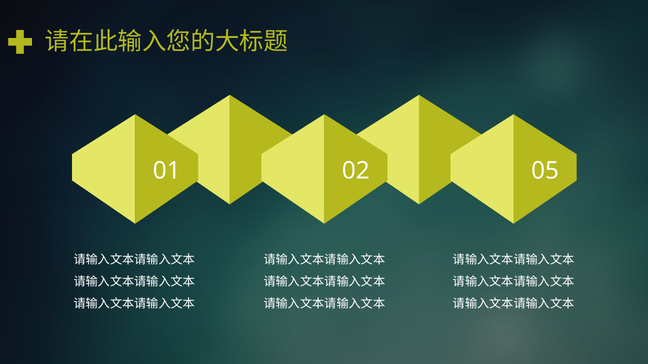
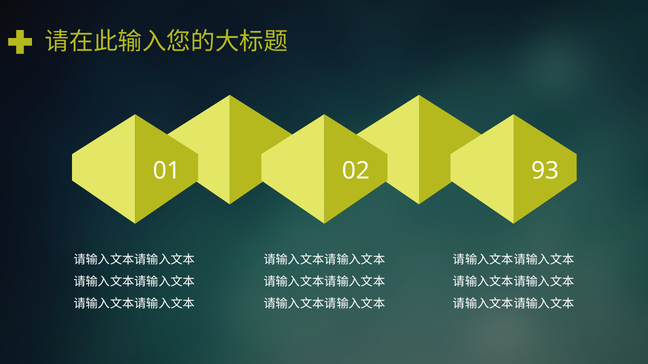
05: 05 -> 93 (545, 171)
